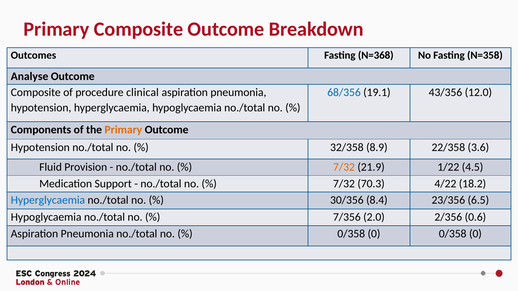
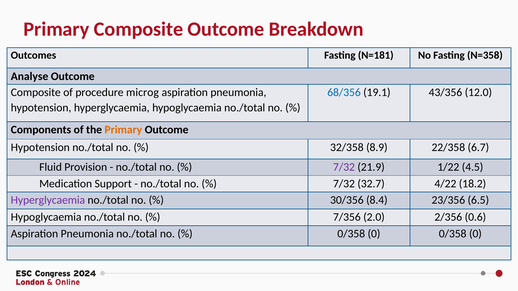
N=368: N=368 -> N=181 (376, 55)
clinical: clinical -> microg (142, 93)
3.6: 3.6 -> 6.7 (478, 148)
7/32 colour: orange -> purple (344, 167)
70.3: 70.3 -> 32.7 (371, 184)
Hyperglycaemia colour: blue -> purple (48, 200)
